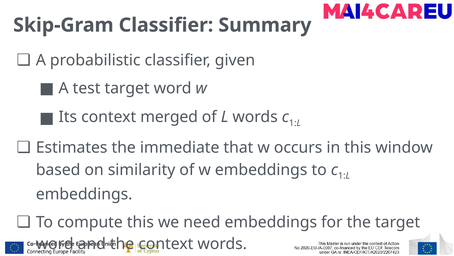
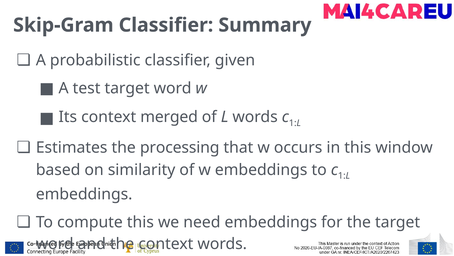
immediate: immediate -> processing (180, 147)
